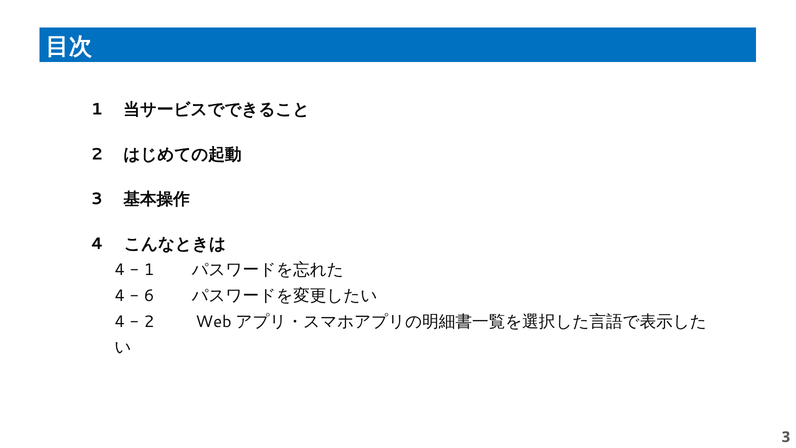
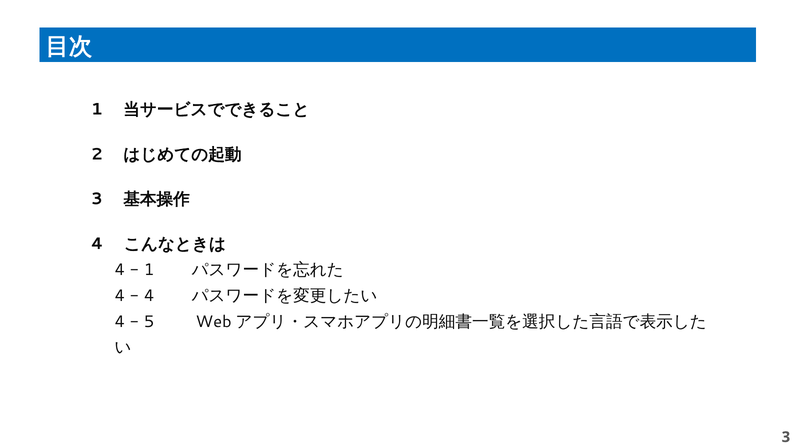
6: 6 -> 4 (149, 296)
2: 2 -> 5 (149, 321)
